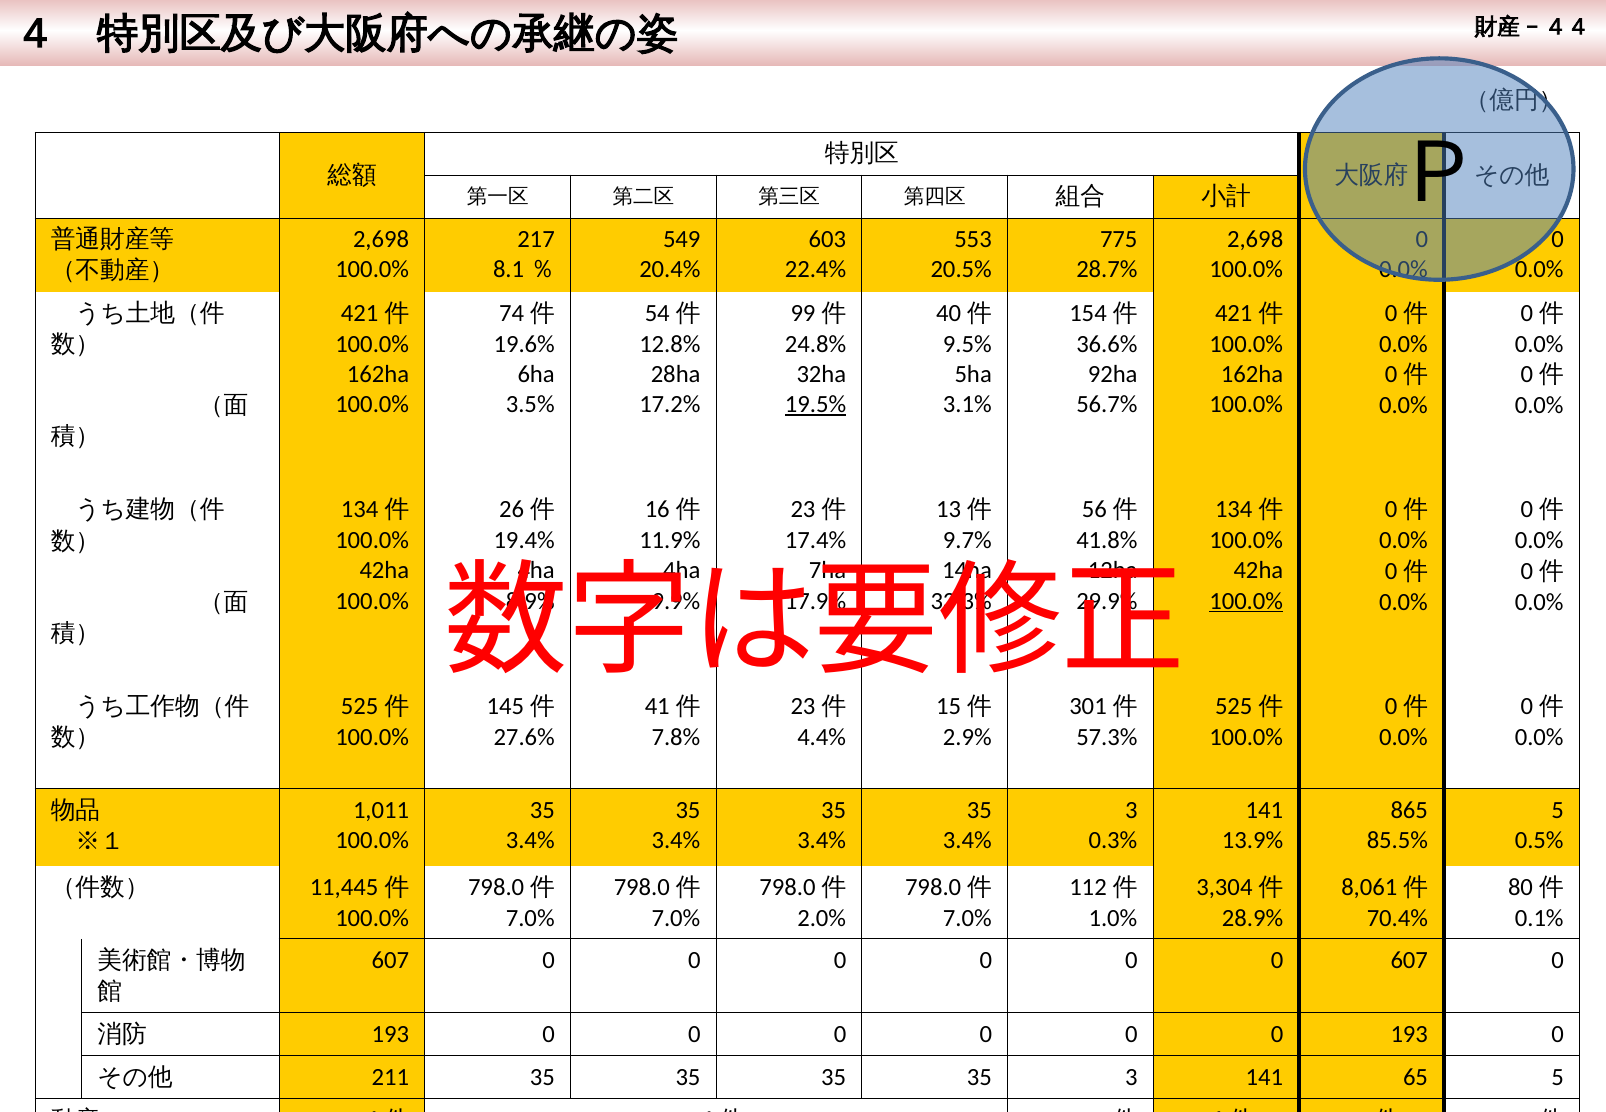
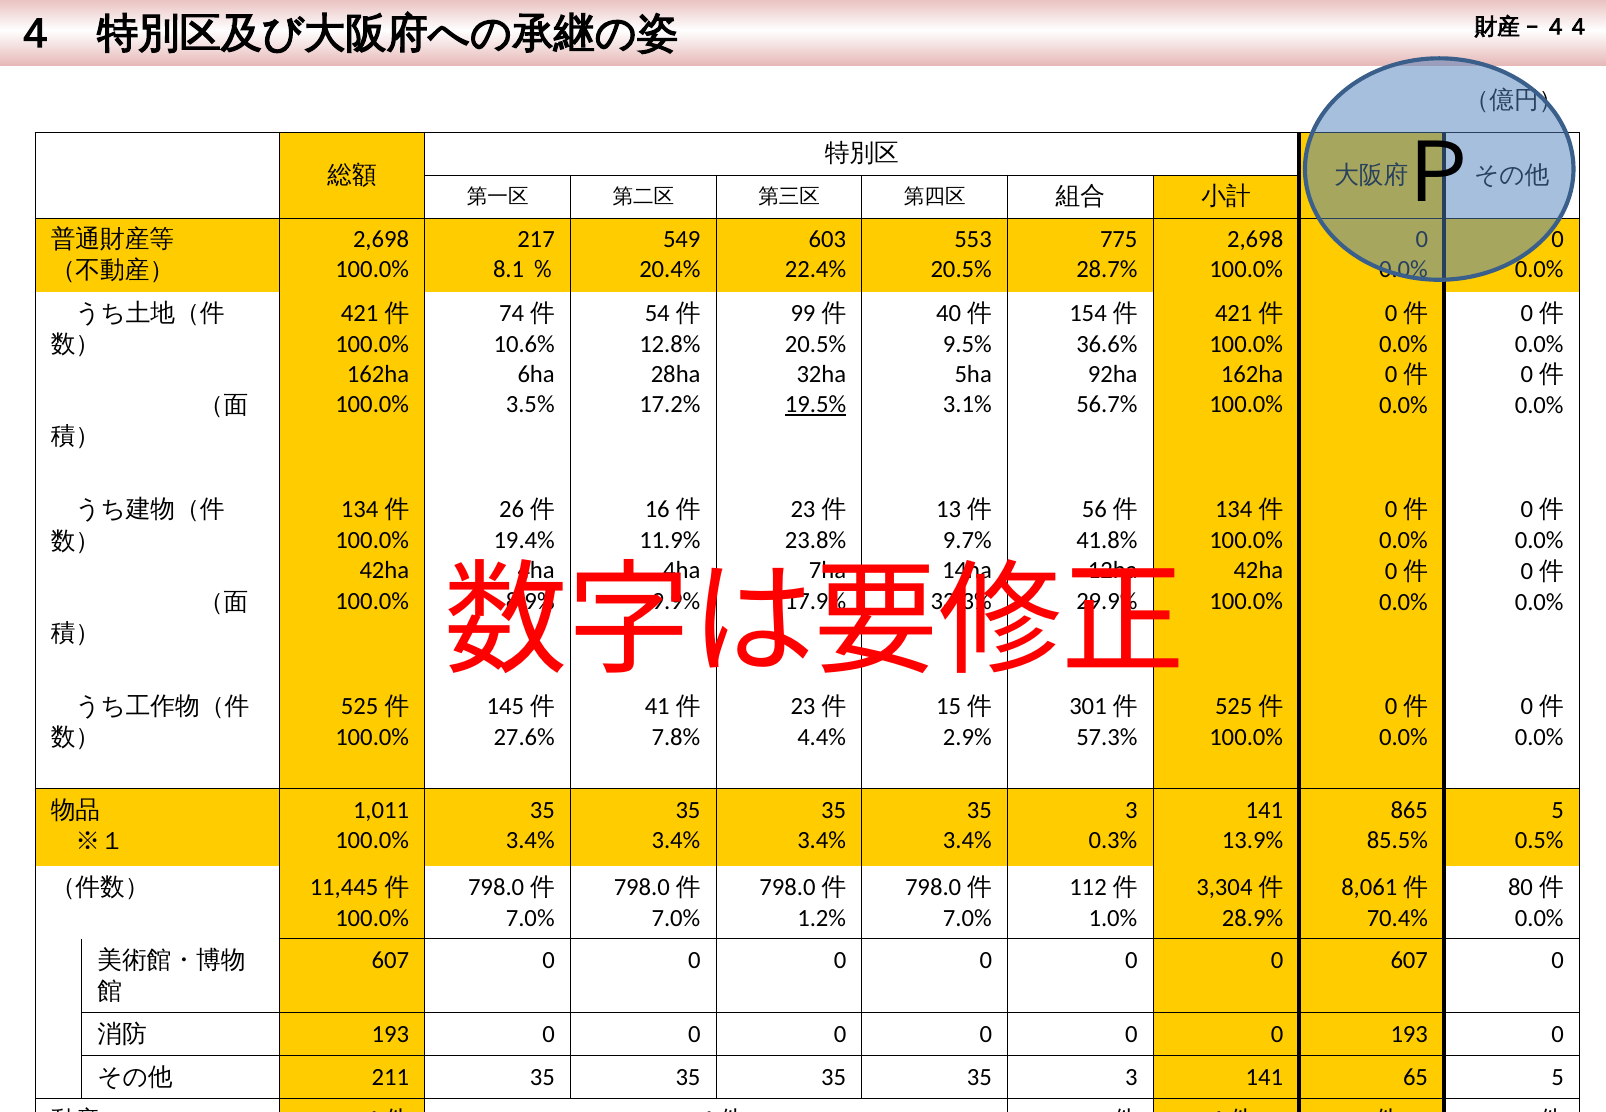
19.6%: 19.6% -> 10.6% (524, 344)
24.8%: 24.8% -> 20.5% (816, 344)
17.4%: 17.4% -> 23.8% (816, 541)
100.0% underline: present -> none (1246, 601)
2.0%: 2.0% -> 1.2% (822, 918)
0.1%: 0.1% -> 0.0% (1539, 918)
